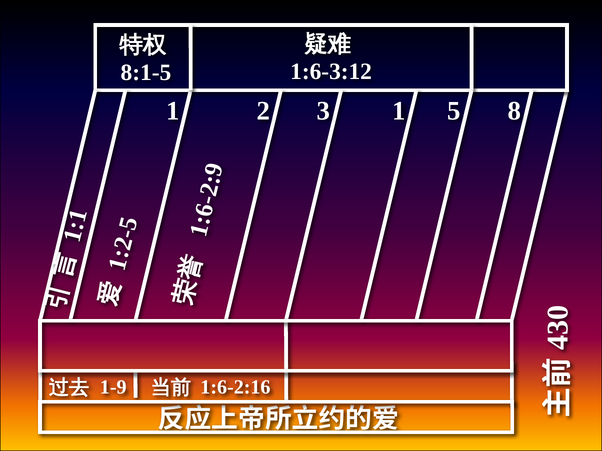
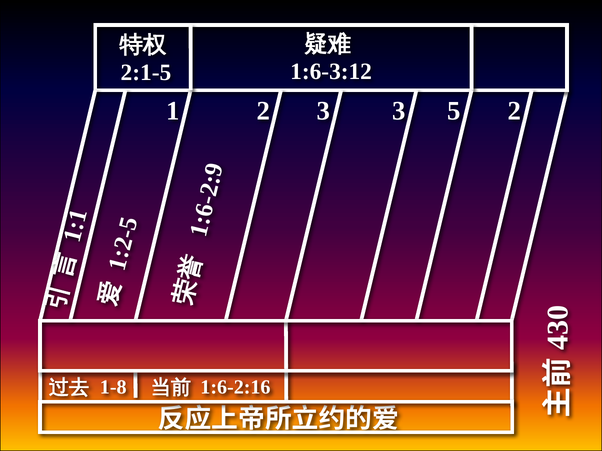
8:1-5: 8:1-5 -> 2:1-5 (146, 73)
3 1: 1 -> 3 (399, 111)
5 8: 8 -> 2 (514, 111)
1-9: 1-9 -> 1-8 (113, 388)
